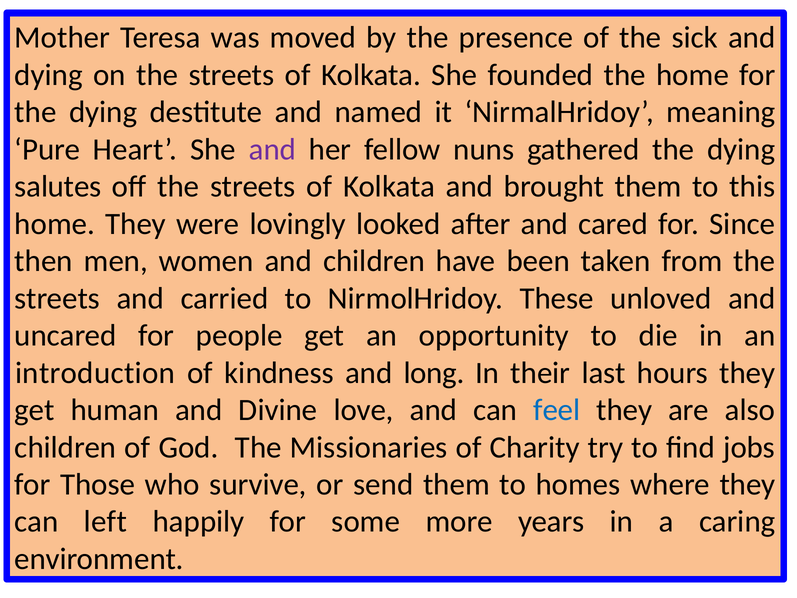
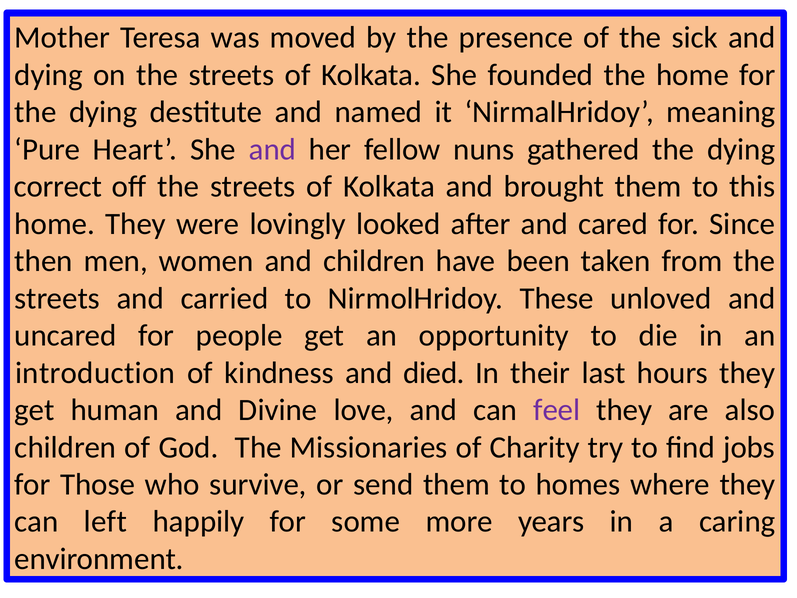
salutes: salutes -> correct (58, 187)
long: long -> died (434, 373)
feel colour: blue -> purple (557, 410)
